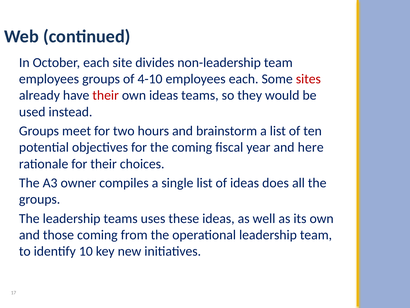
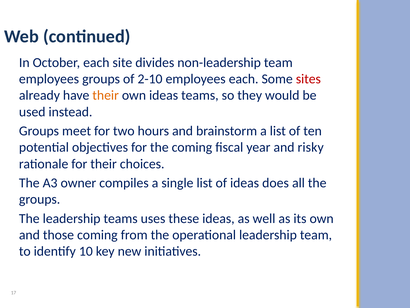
4-10: 4-10 -> 2-10 (150, 79)
their colour: red -> orange (106, 95)
here: here -> risky (311, 147)
